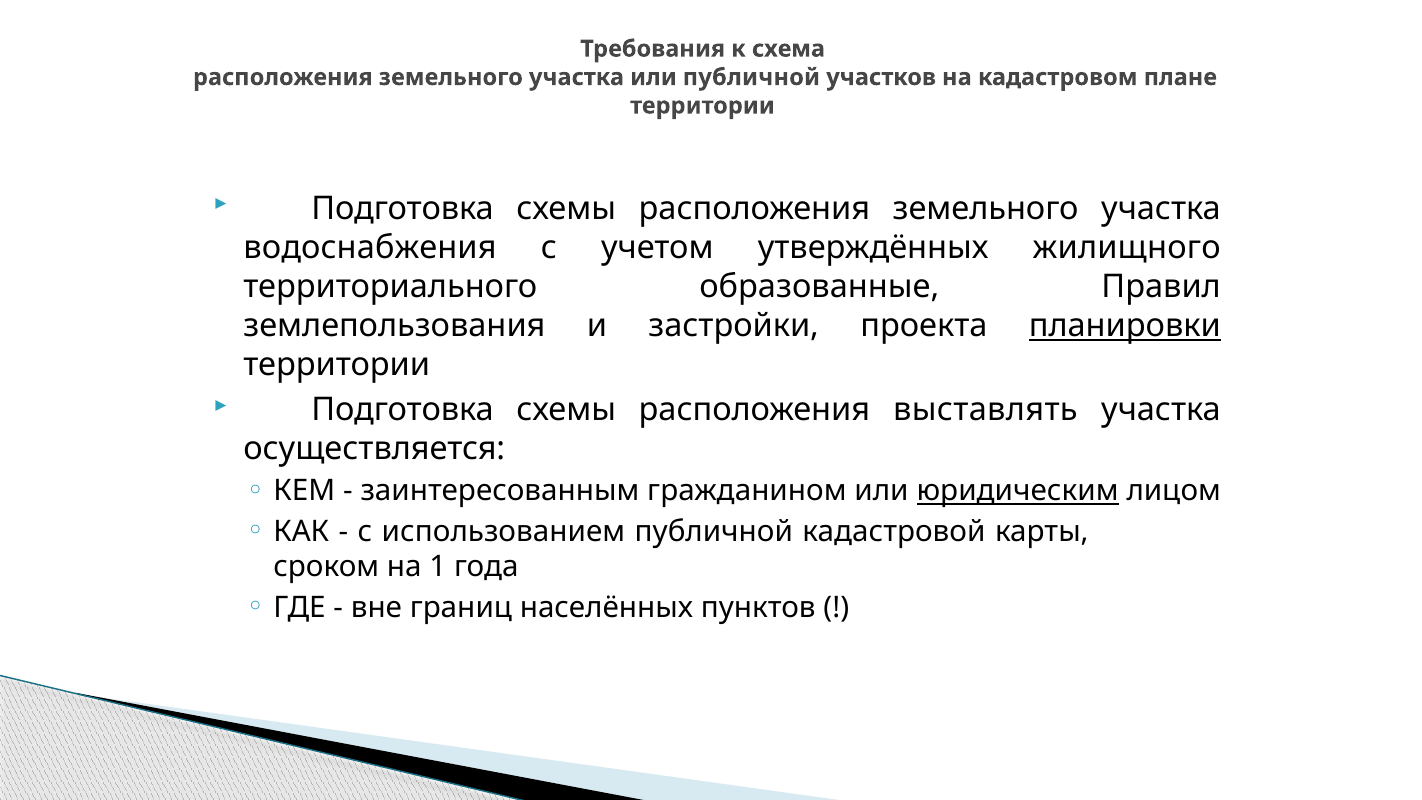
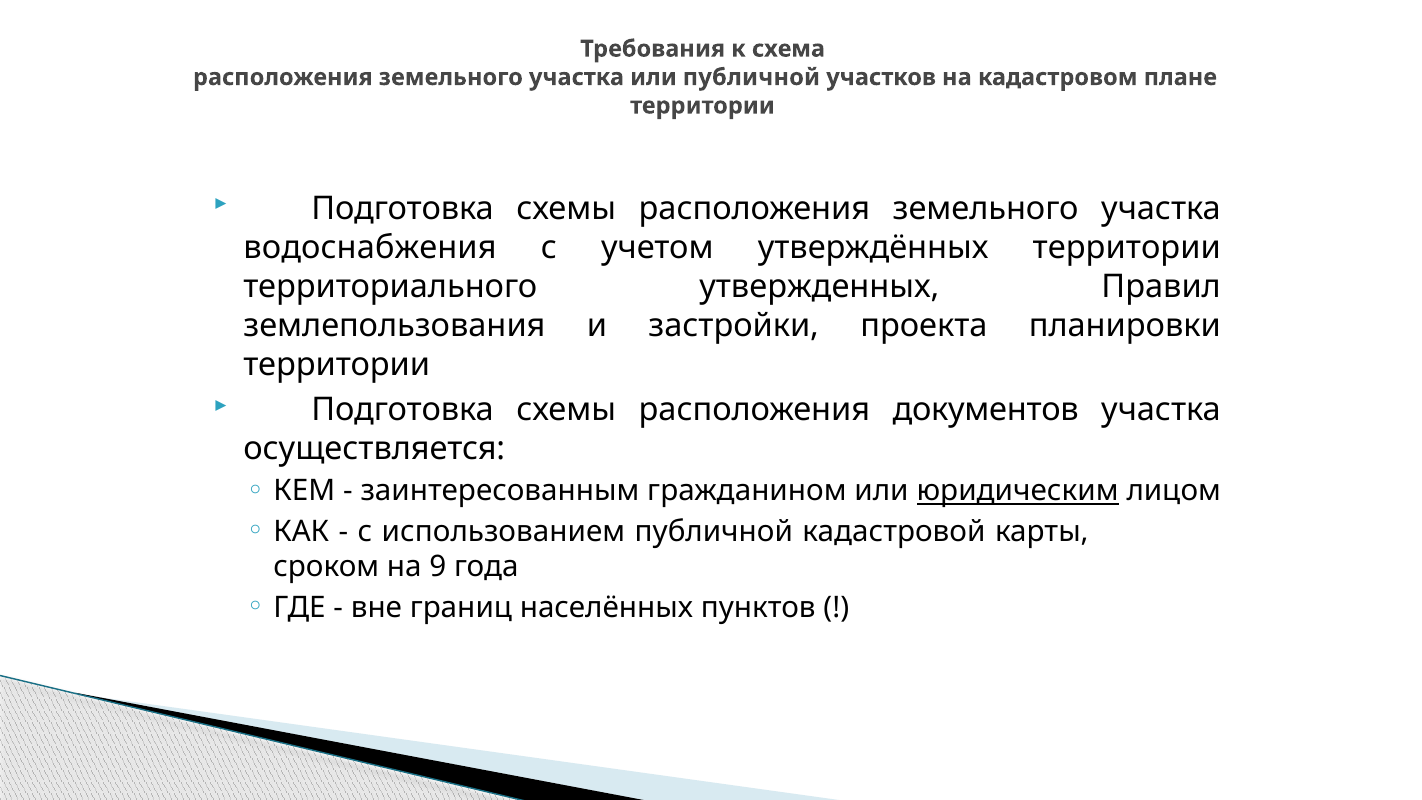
утверждённых жилищного: жилищного -> территории (1127, 248)
образованные: образованные -> утвержденных (819, 287)
планировки underline: present -> none (1125, 326)
выставлять: выставлять -> документов (986, 410)
1: 1 -> 9 (438, 567)
